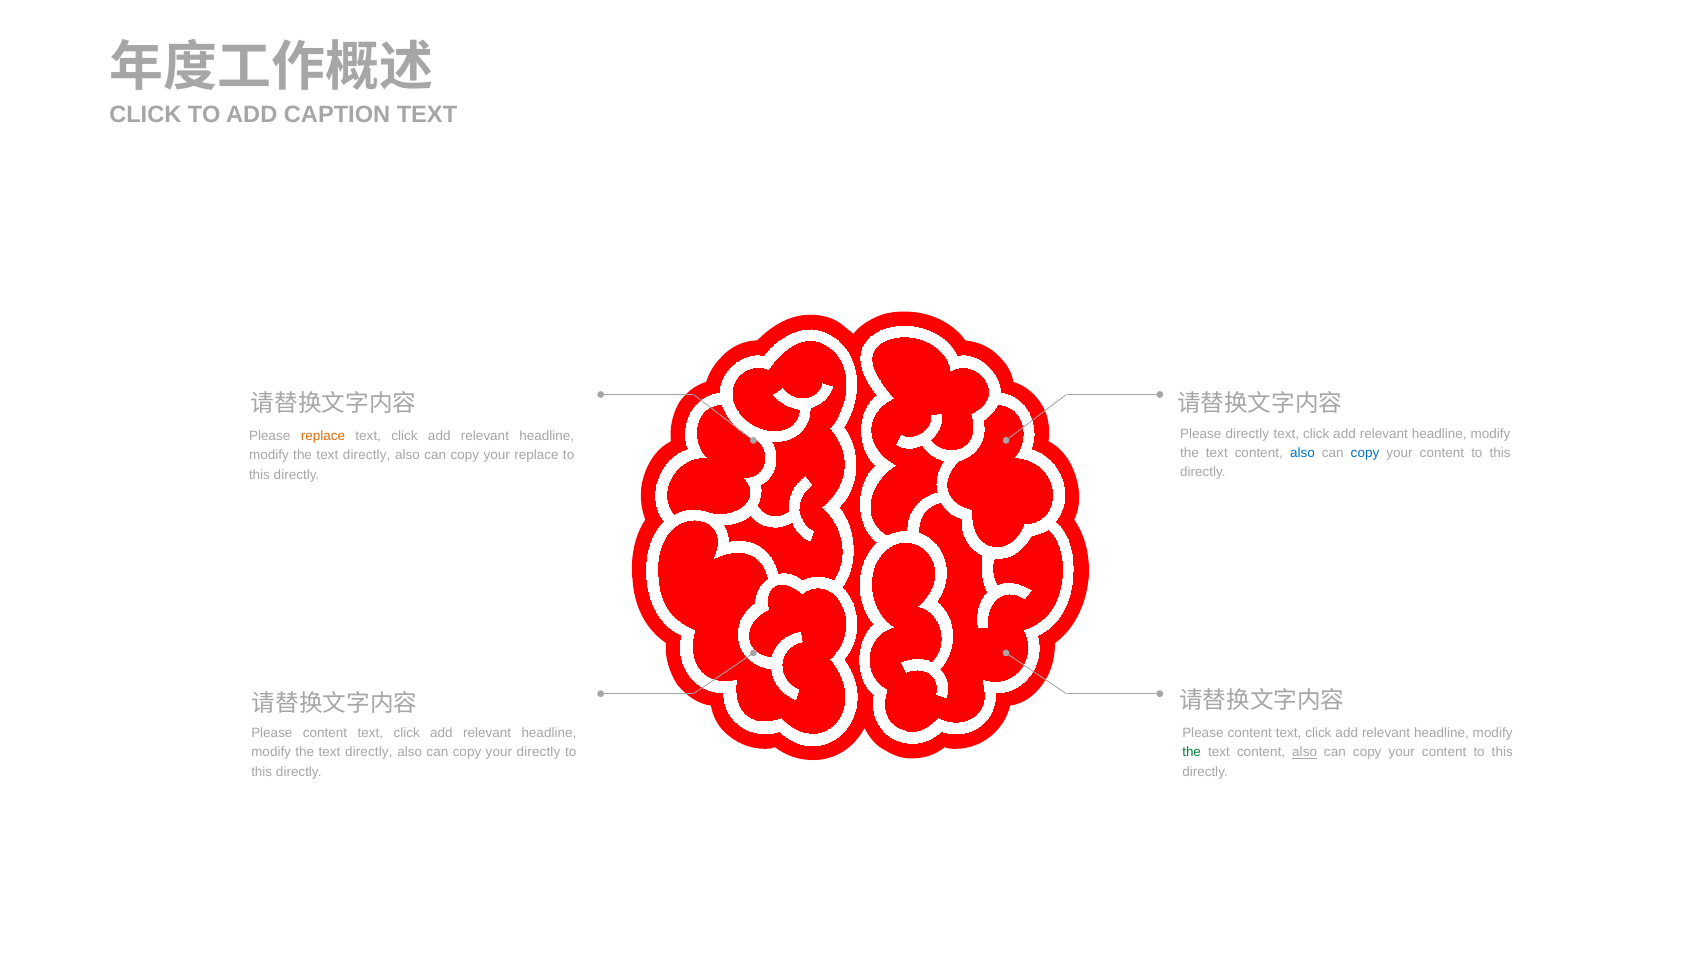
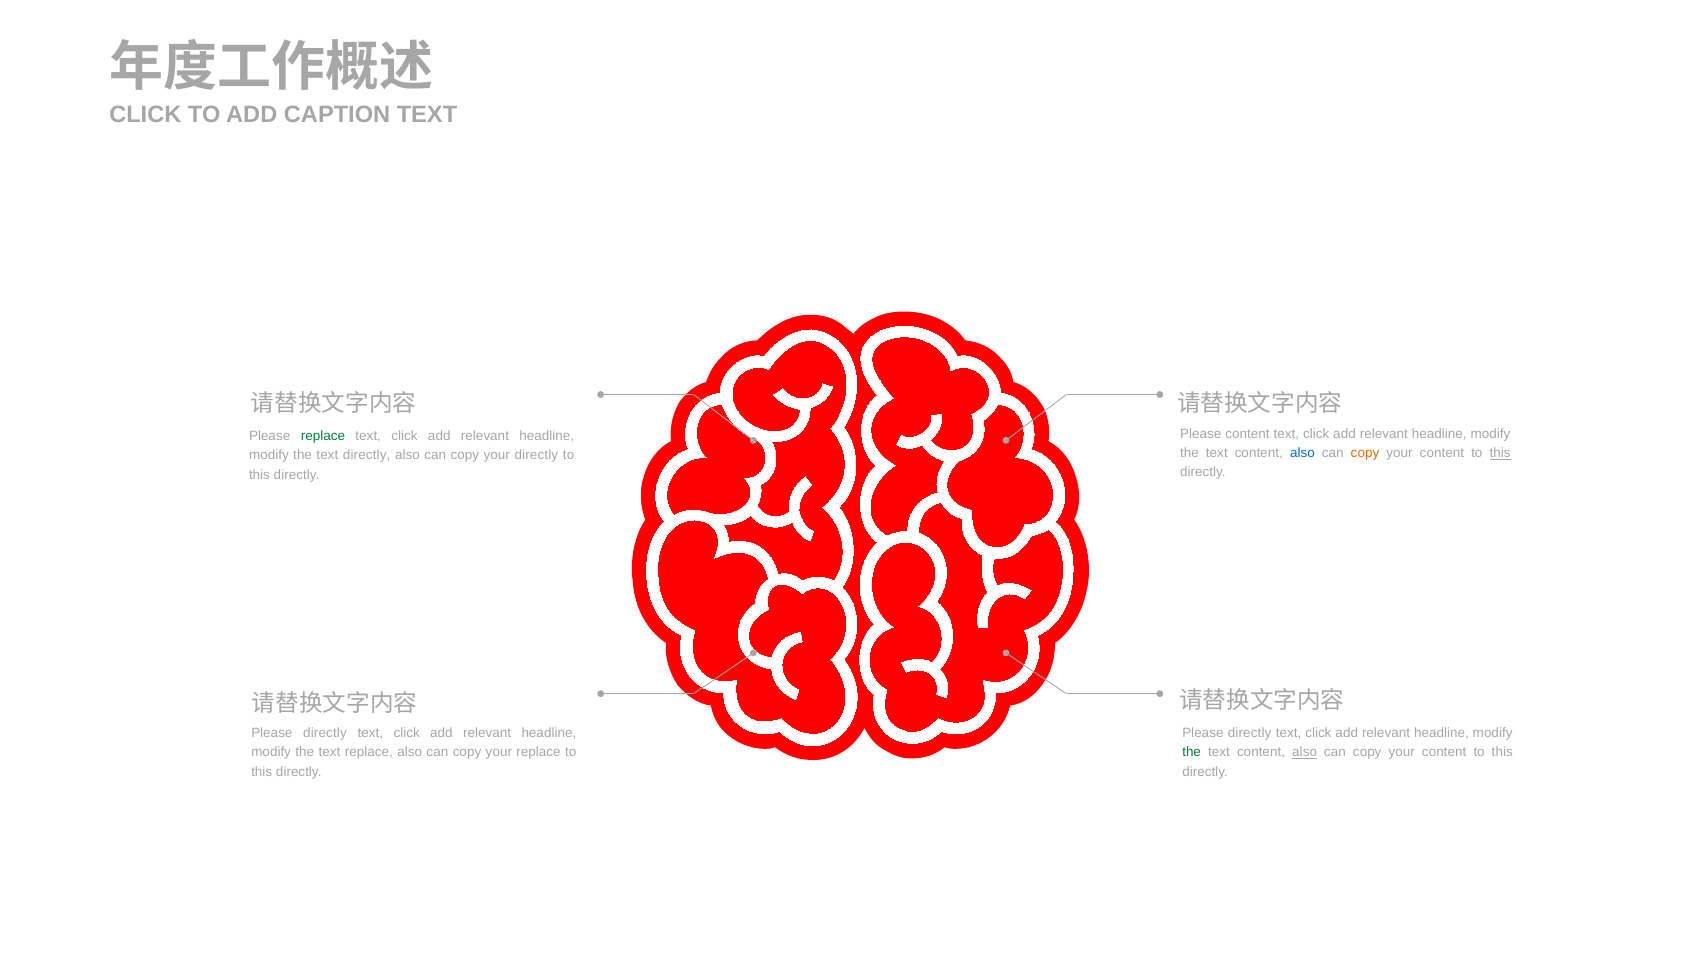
Please directly: directly -> content (1247, 434)
replace colour: orange -> green (323, 436)
copy colour: blue -> orange (1365, 453)
this underline: none -> present (1500, 453)
your replace: replace -> directly (536, 455)
content: content -> directly (325, 733)
content: content -> directly (1250, 733)
directly: directly -> replace (369, 752)
your directly: directly -> replace (539, 752)
